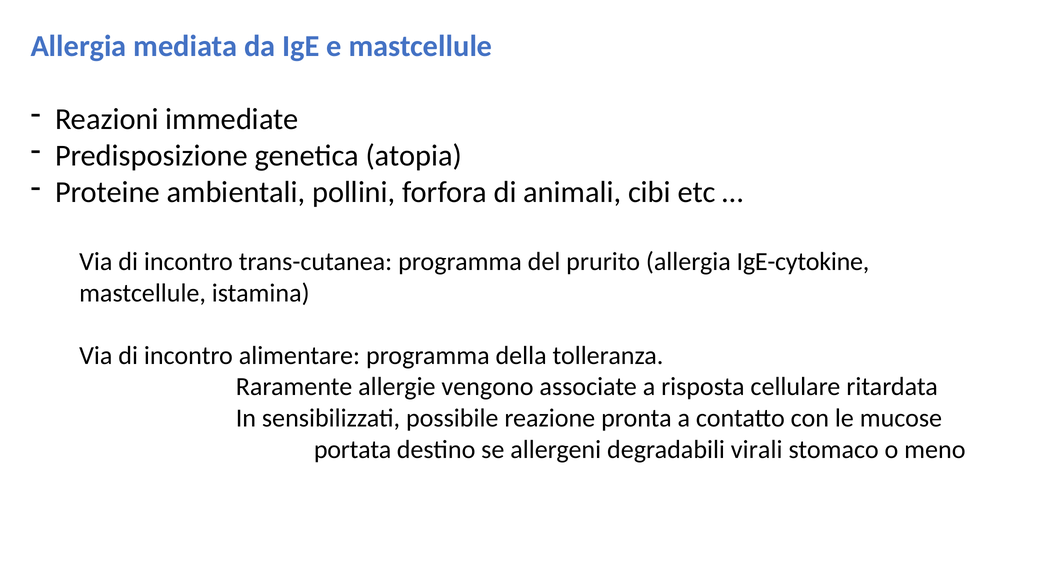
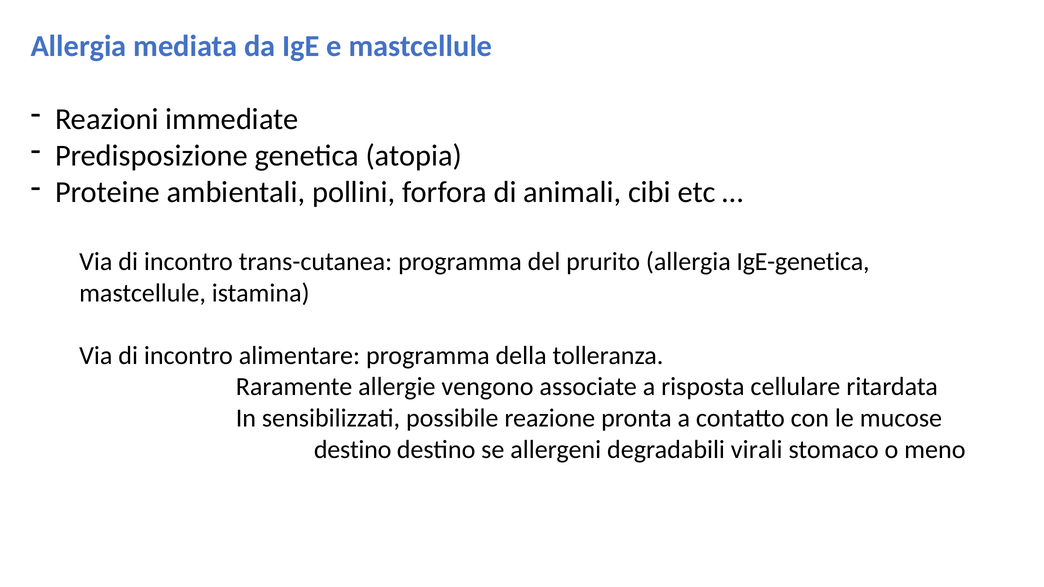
IgE-cytokine: IgE-cytokine -> IgE-genetica (803, 262)
portata: portata -> destino (353, 450)
